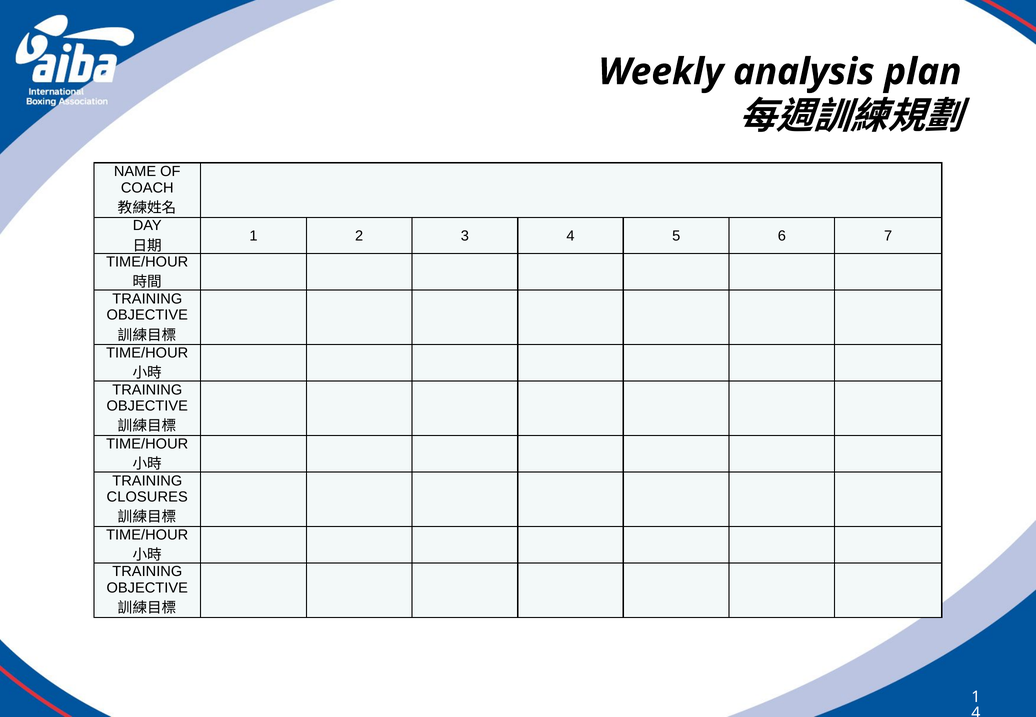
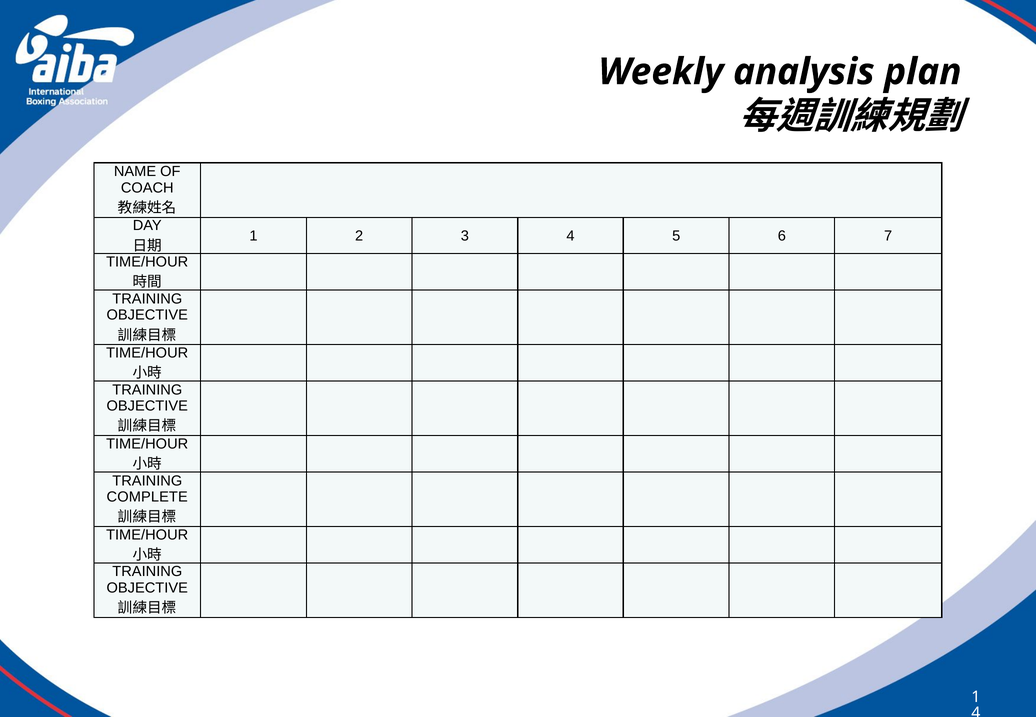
CLOSURES: CLOSURES -> COMPLETE (147, 497)
